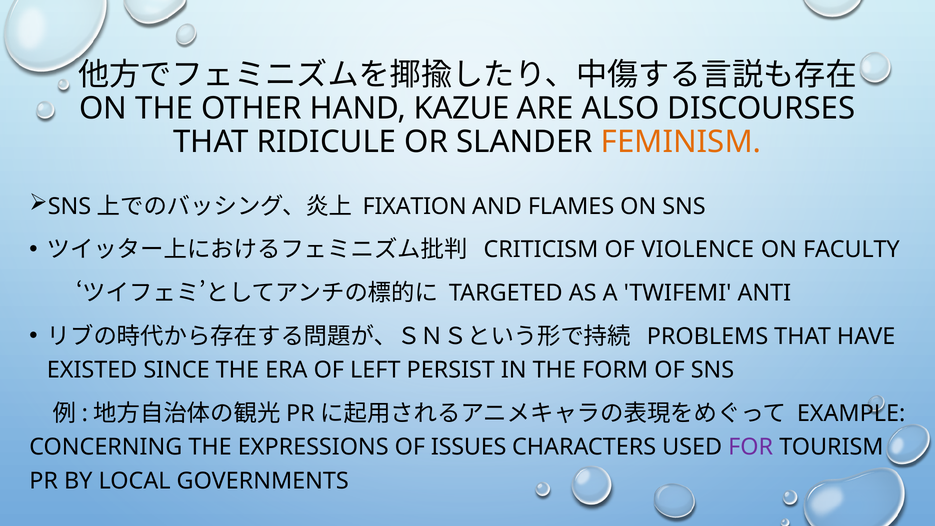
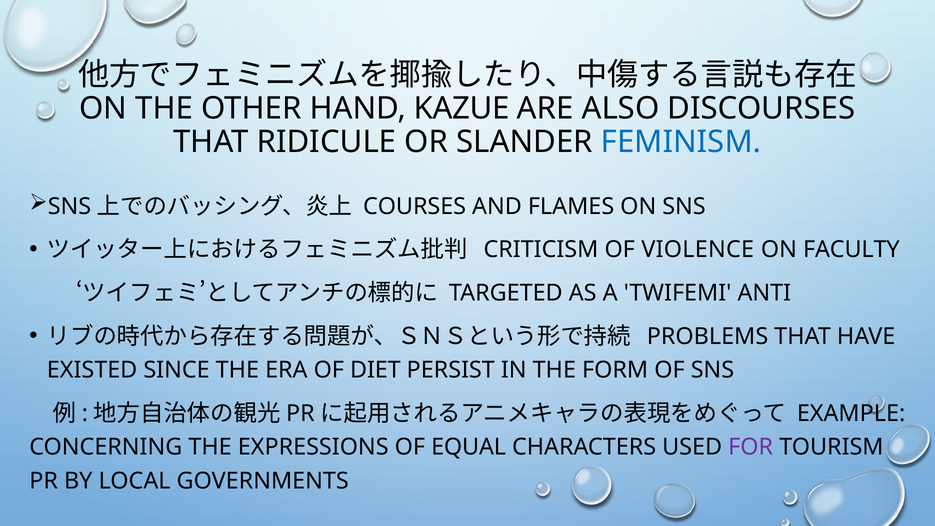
FEMINISM colour: orange -> blue (681, 142)
FIXATION: FIXATION -> COURSES (415, 206)
LEFT: LEFT -> DIET (375, 370)
ISSUES: ISSUES -> EQUAL (469, 447)
